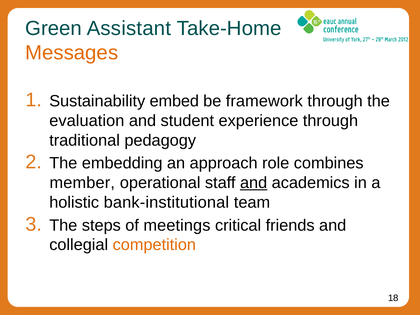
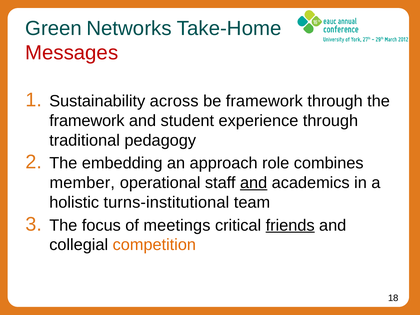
Assistant: Assistant -> Networks (129, 28)
Messages colour: orange -> red (72, 53)
embed: embed -> across (174, 101)
evaluation: evaluation -> framework (87, 121)
bank-institutional: bank-institutional -> turns-institutional (166, 202)
steps: steps -> focus (101, 225)
friends underline: none -> present (290, 225)
